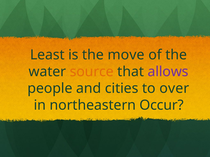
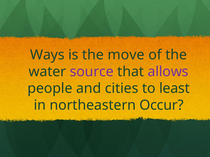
Least: Least -> Ways (47, 55)
source colour: orange -> purple (92, 72)
over: over -> least (174, 89)
